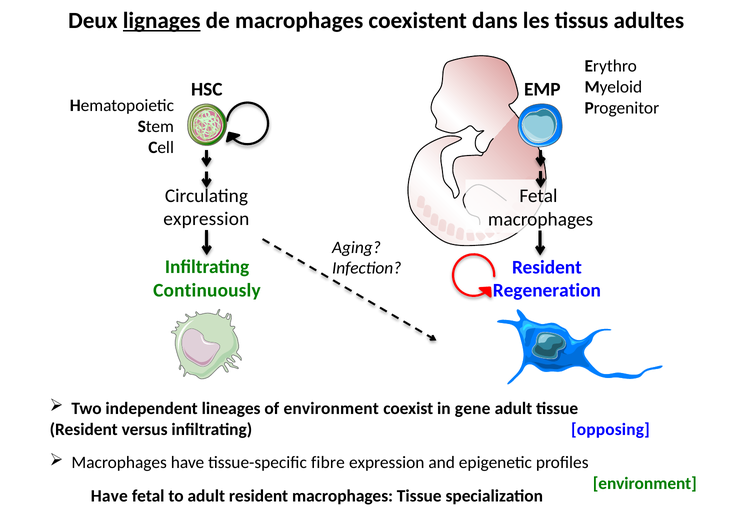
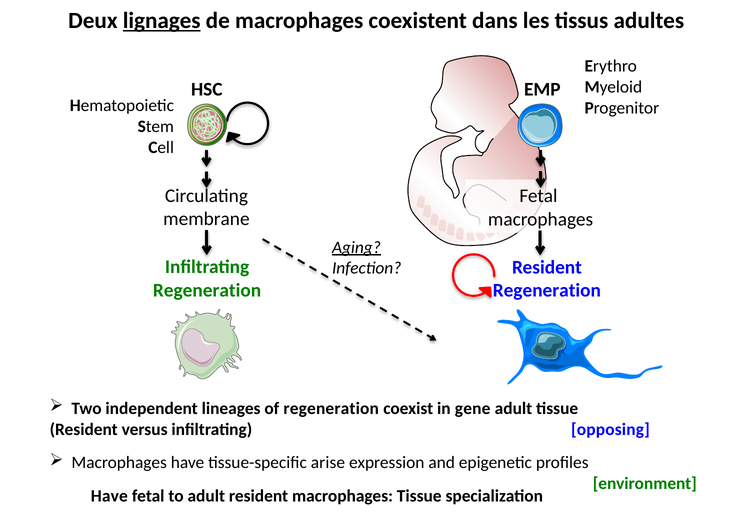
expression: expression -> membrane (206, 219)
Aging underline: none -> present (356, 247)
Continuously: Continuously -> Regeneration (207, 290)
of environment: environment -> regeneration (331, 409)
fibre: fibre -> arise (328, 463)
